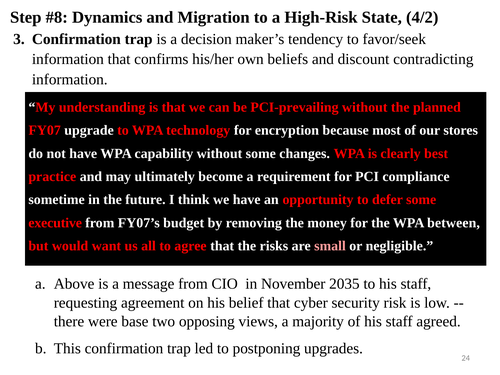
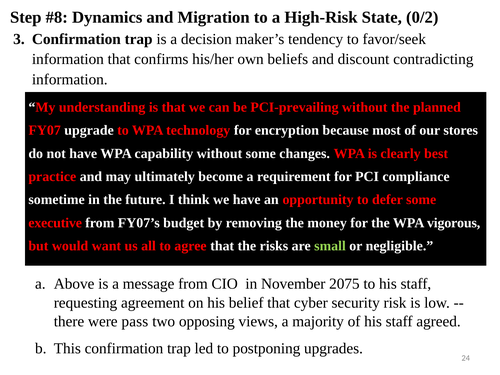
4/2: 4/2 -> 0/2 (422, 17)
between: between -> vigorous (454, 223)
small colour: pink -> light green (330, 246)
2035: 2035 -> 2075 (344, 284)
base: base -> pass (135, 321)
